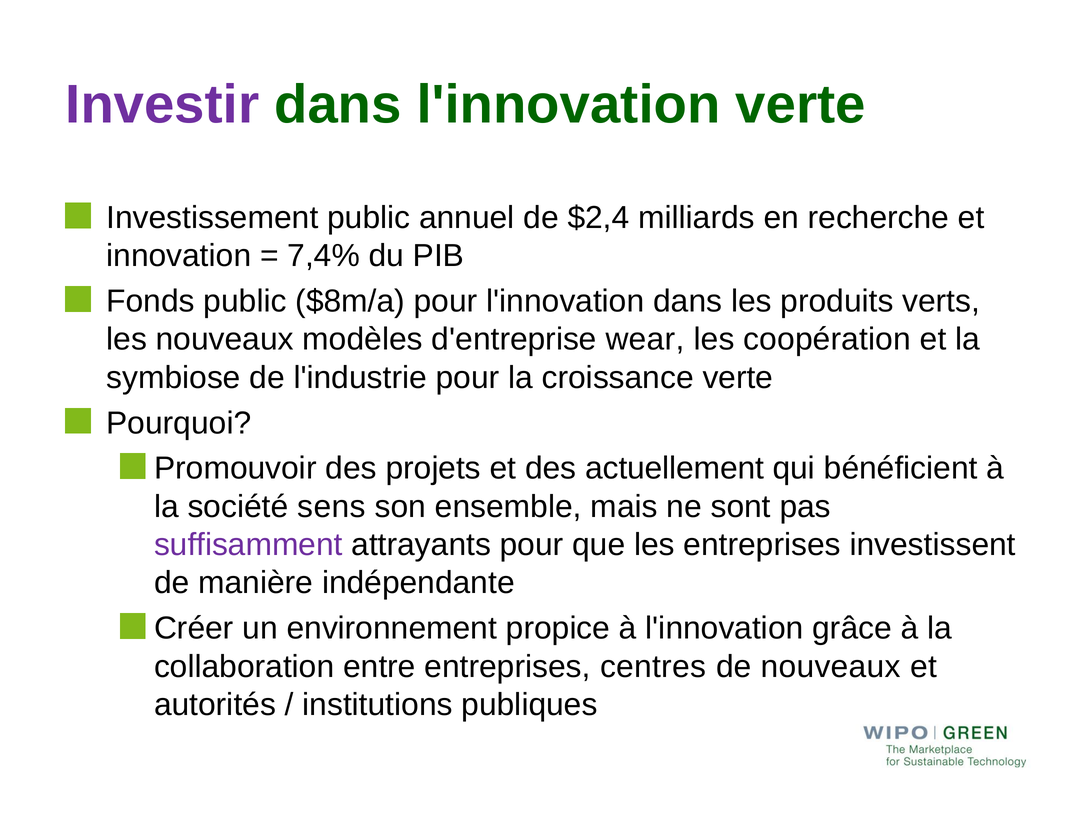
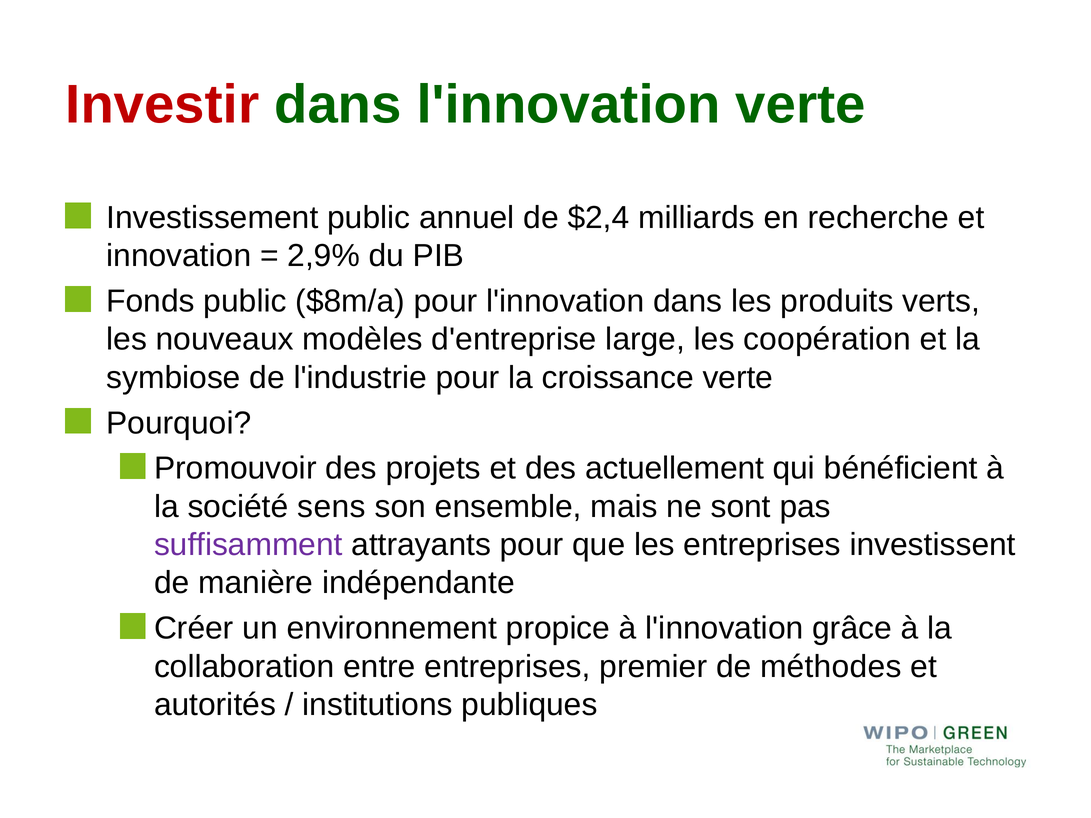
Investir colour: purple -> red (162, 105)
7,4%: 7,4% -> 2,9% (324, 256)
wear: wear -> large (645, 340)
centres: centres -> premier (653, 667)
de nouveaux: nouveaux -> méthodes (831, 667)
